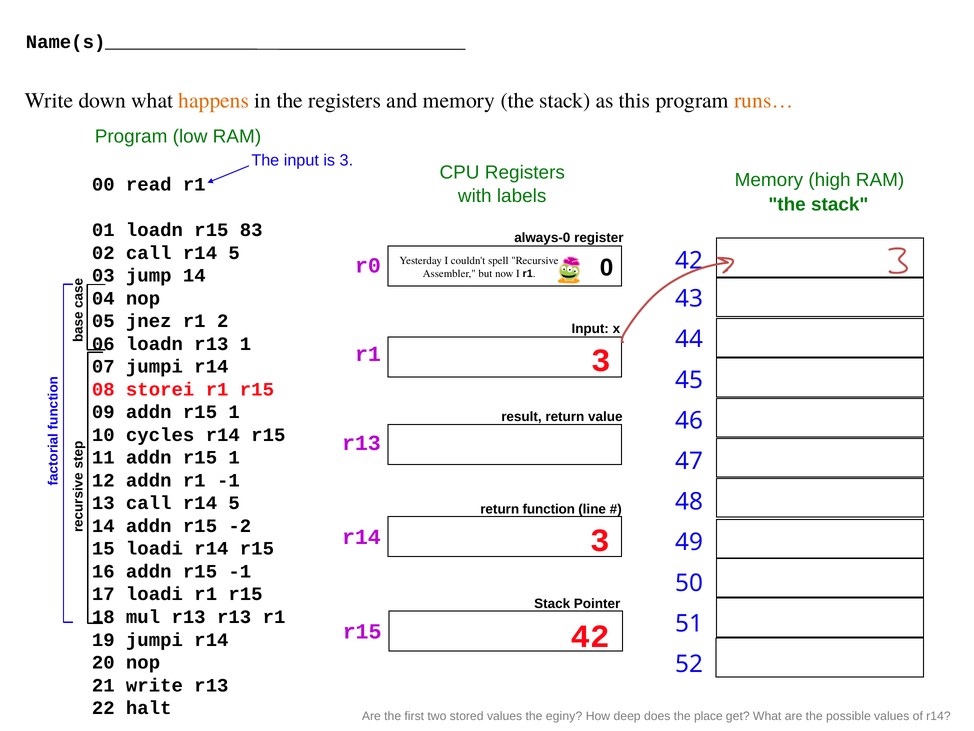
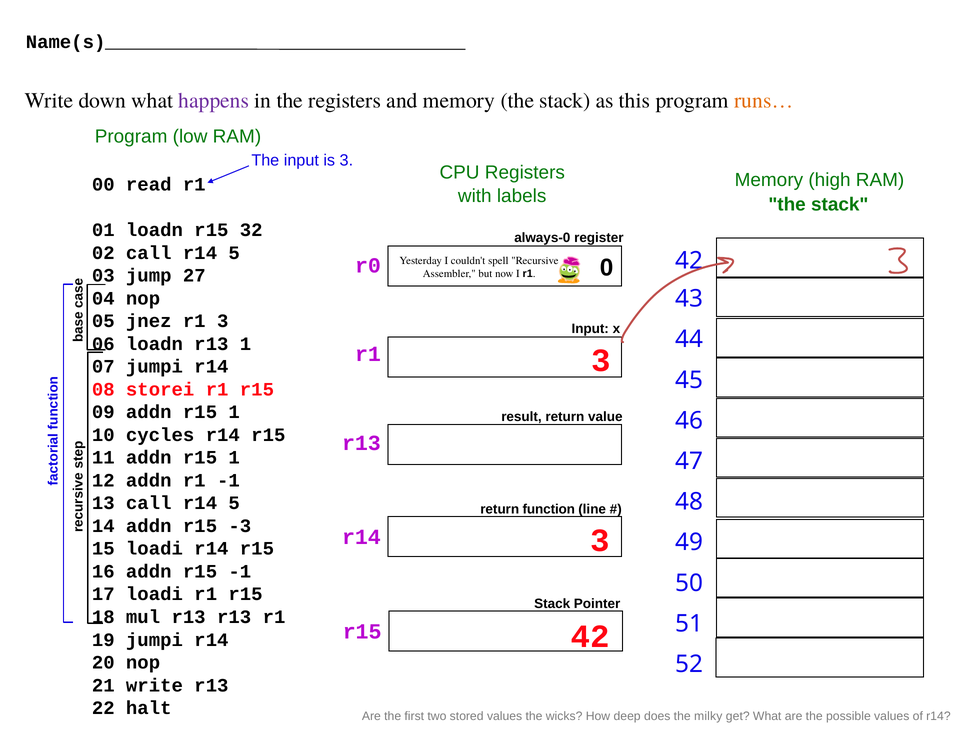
happens colour: orange -> purple (214, 100)
83: 83 -> 32 (251, 230)
jump 14: 14 -> 27 (194, 275)
r1 2: 2 -> 3 (223, 321)
-2: -2 -> -3 (240, 526)
eginy: eginy -> wicks (564, 716)
place: place -> milky (708, 716)
